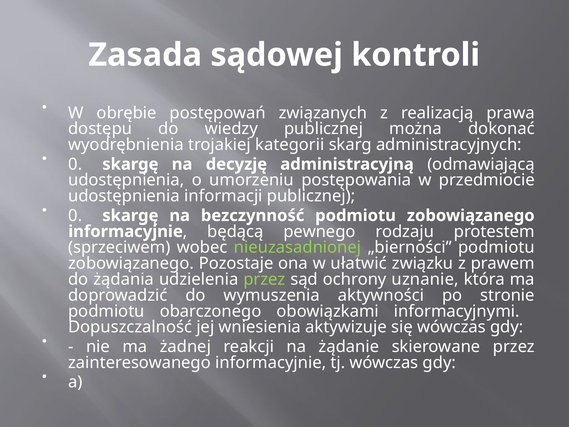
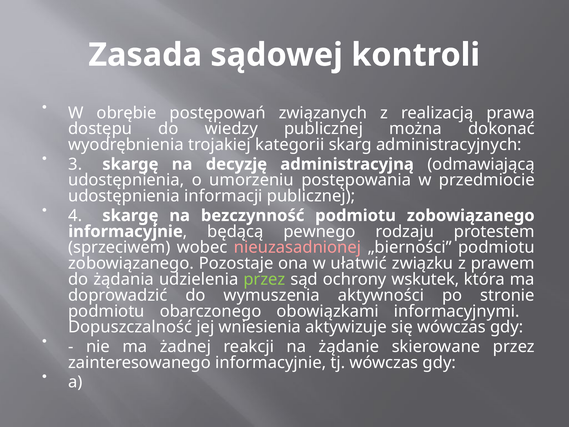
0: 0 -> 3 (75, 164)
0: 0 -> 4 (75, 215)
nieuzasadnionej colour: light green -> pink (298, 247)
uznanie: uznanie -> wskutek (425, 279)
